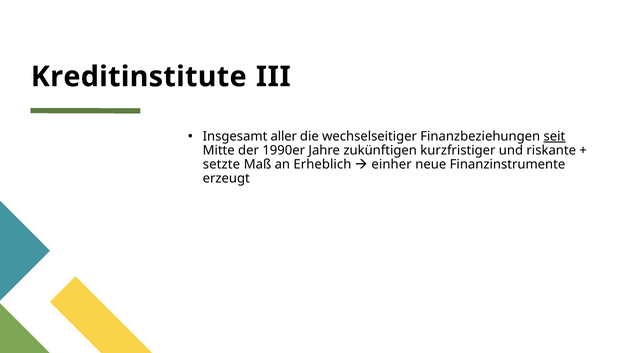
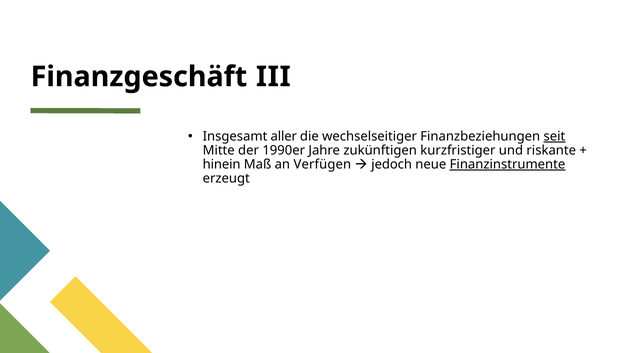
Kreditinstitute: Kreditinstitute -> Finanzgeschäft (139, 77)
setzte: setzte -> hinein (222, 164)
Erheblich: Erheblich -> Verfügen (322, 164)
einher: einher -> jedoch (392, 164)
Finanzinstrumente underline: none -> present (508, 164)
